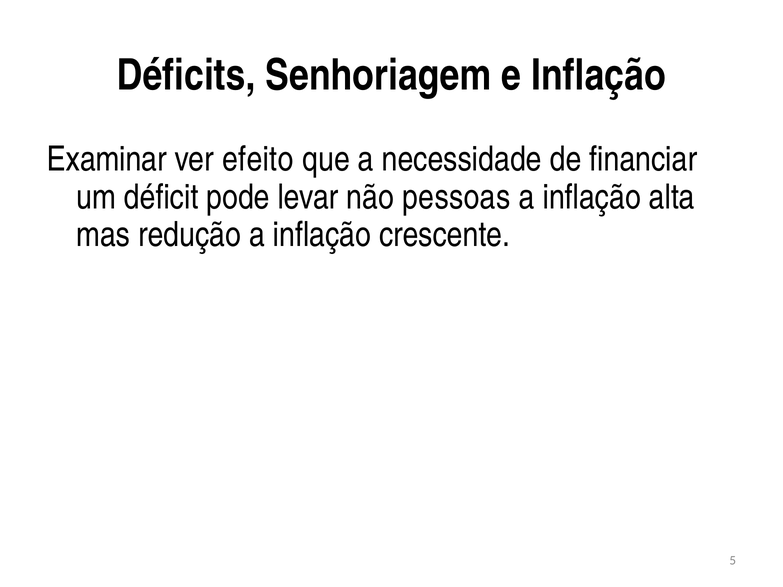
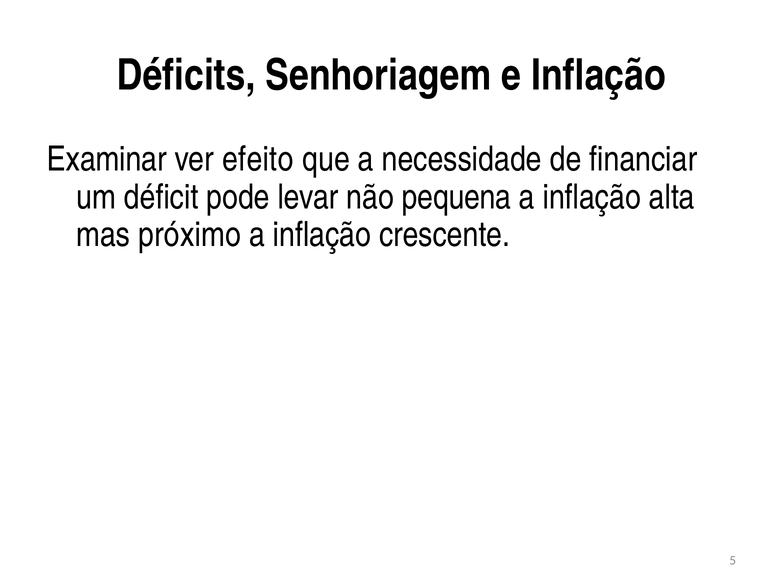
pessoas: pessoas -> pequena (457, 197)
redução: redução -> próximo (190, 235)
